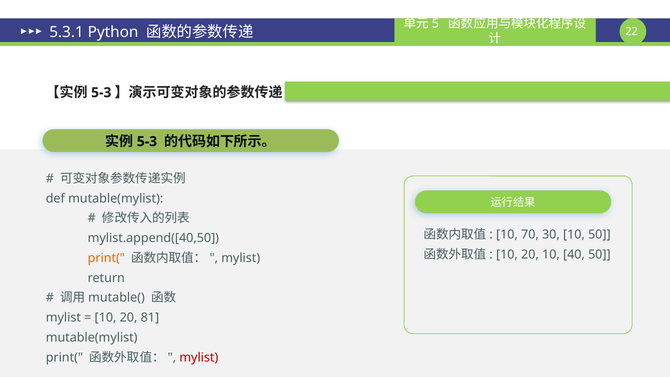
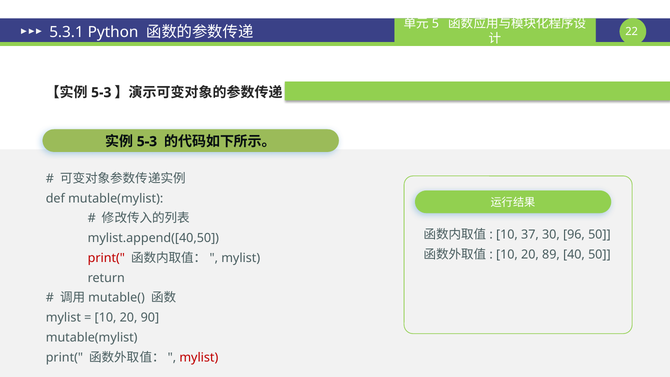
70: 70 -> 37 (530, 235)
30 10: 10 -> 96 (574, 235)
20 10: 10 -> 89 (551, 254)
print( colour: orange -> red (106, 258)
81: 81 -> 90 (150, 318)
